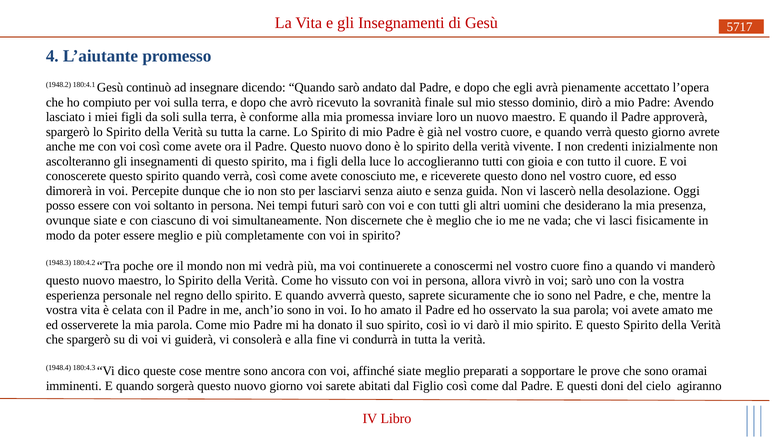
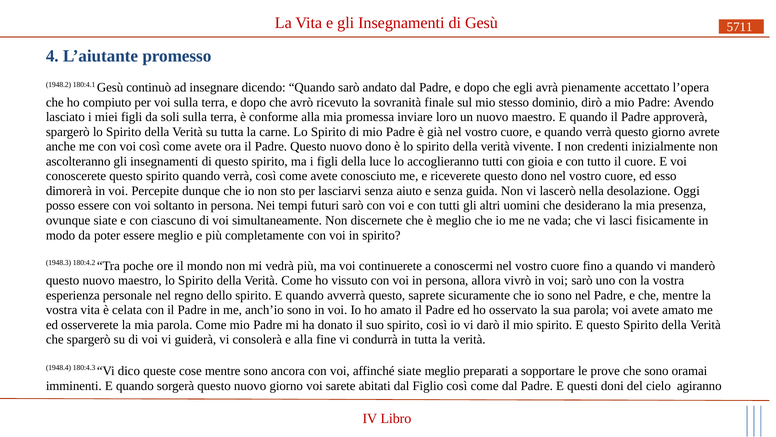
5717: 5717 -> 5711 (740, 27)
